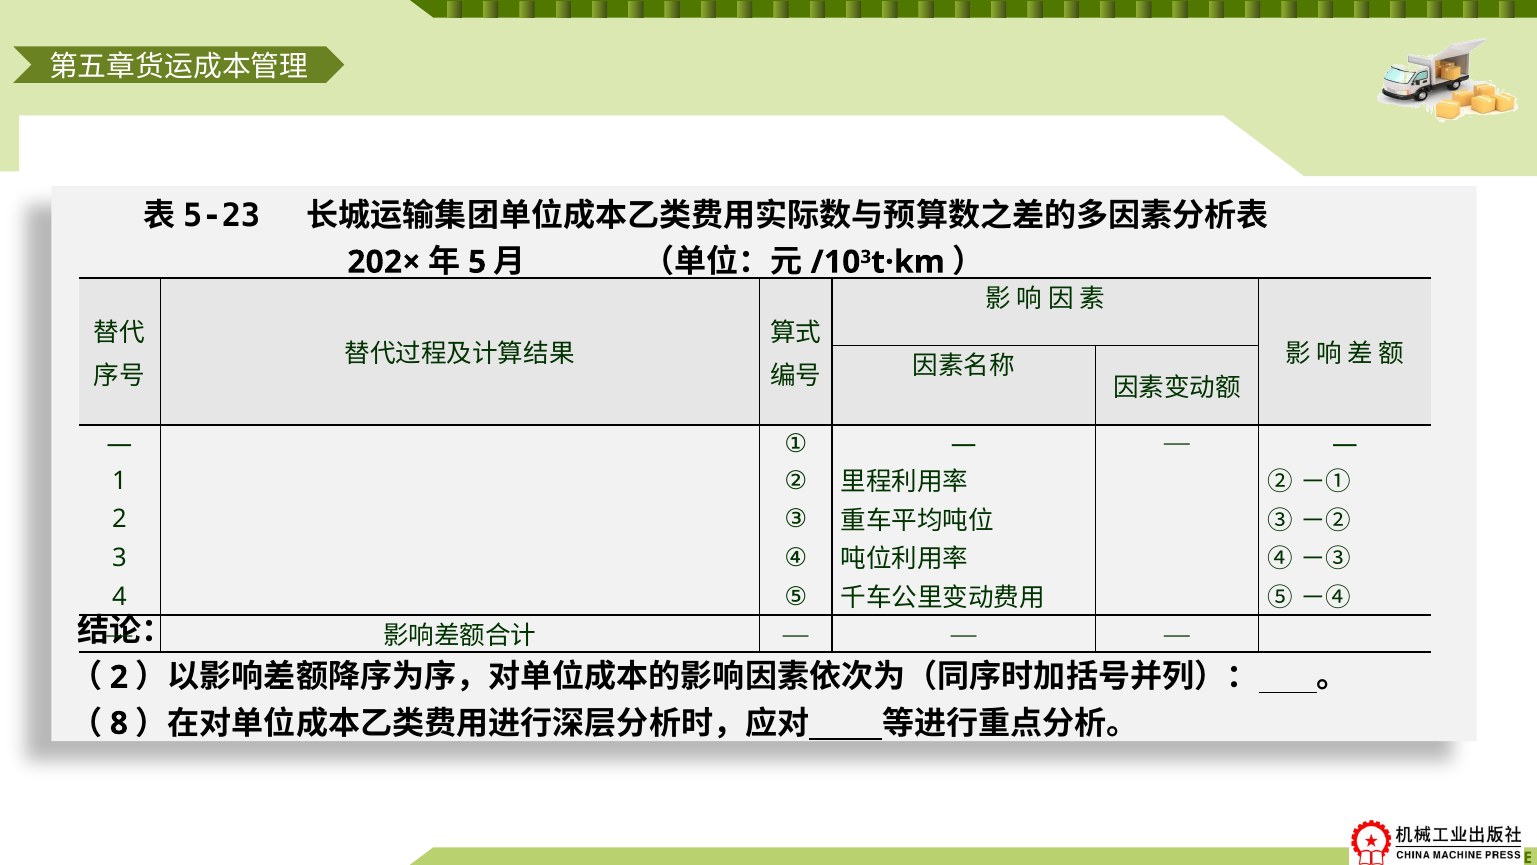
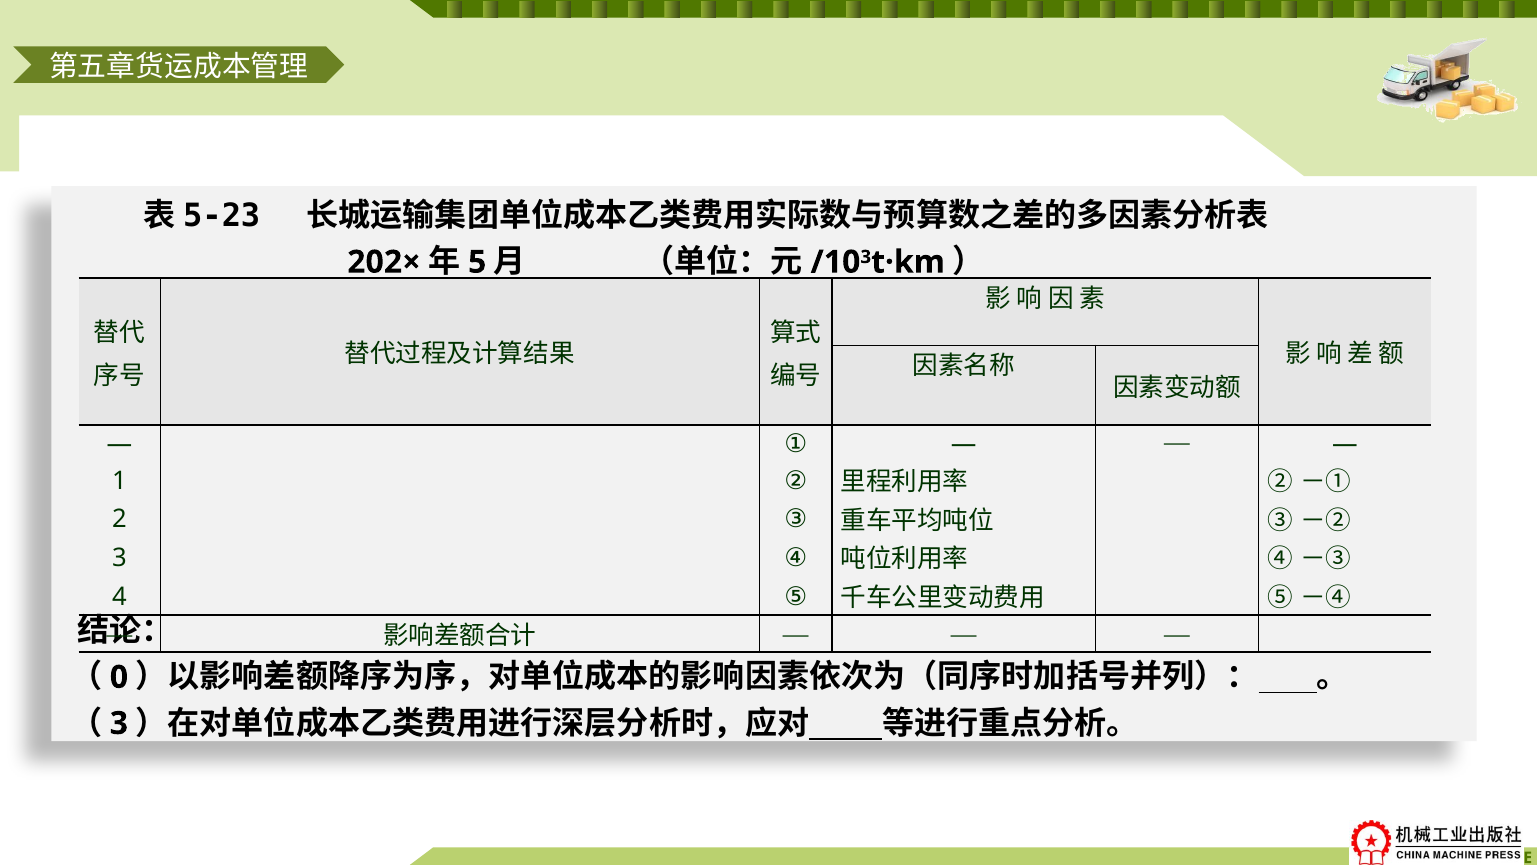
2: 2 -> 0 (119, 677)
8: 8 -> 3 (119, 723)
